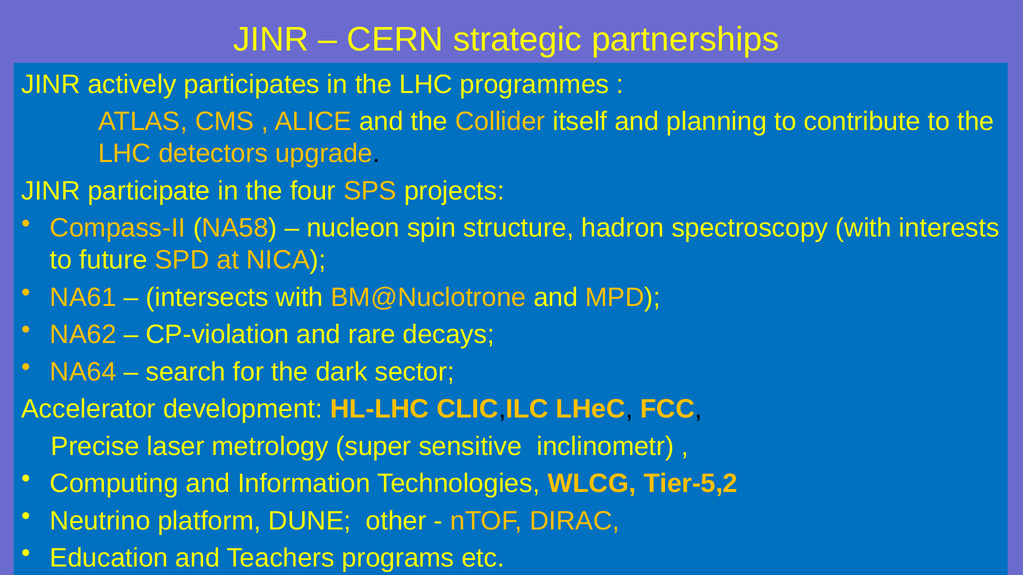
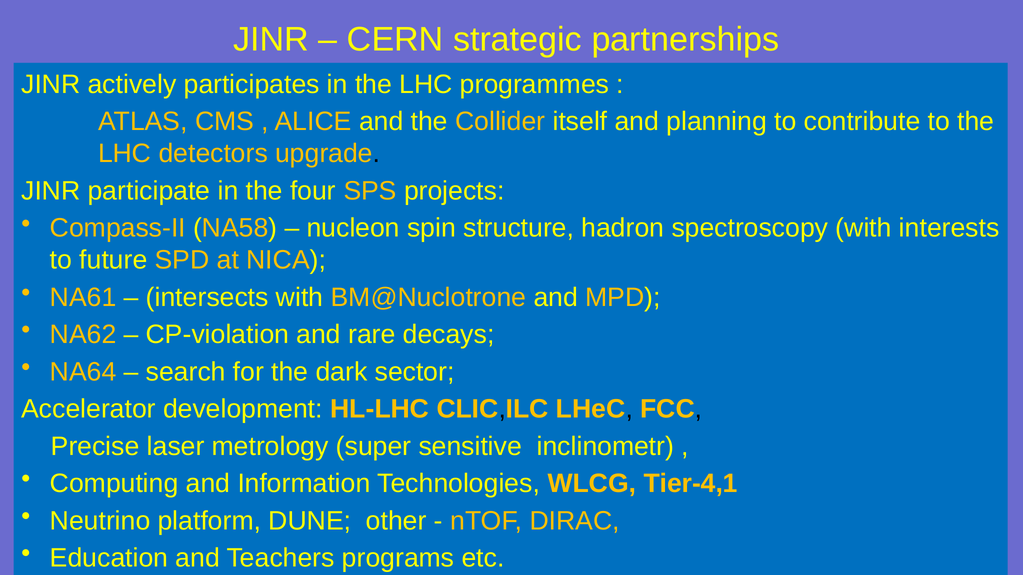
Tier-5,2: Tier-5,2 -> Tier-4,1 (691, 484)
